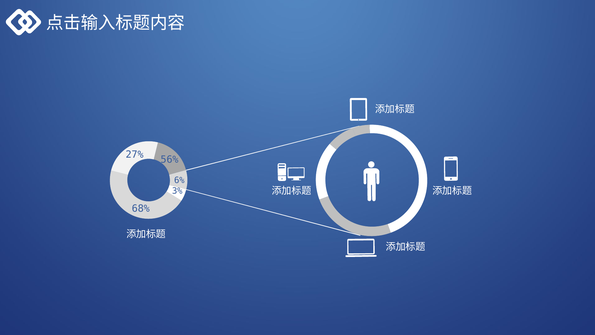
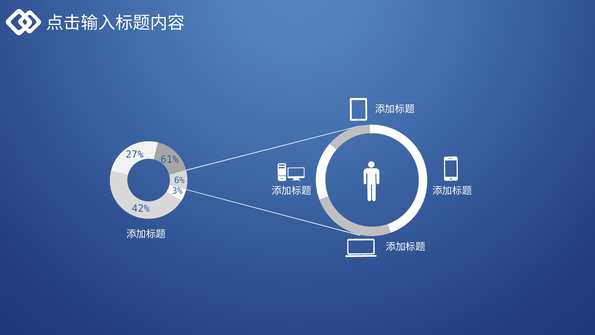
56%: 56% -> 61% (169, 160)
68%: 68% -> 42% (141, 209)
